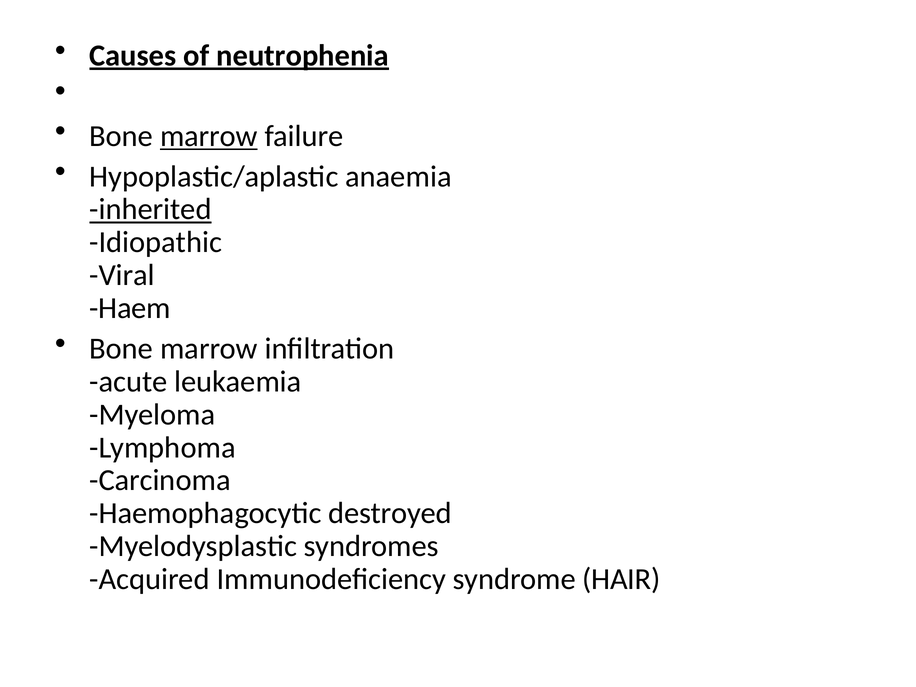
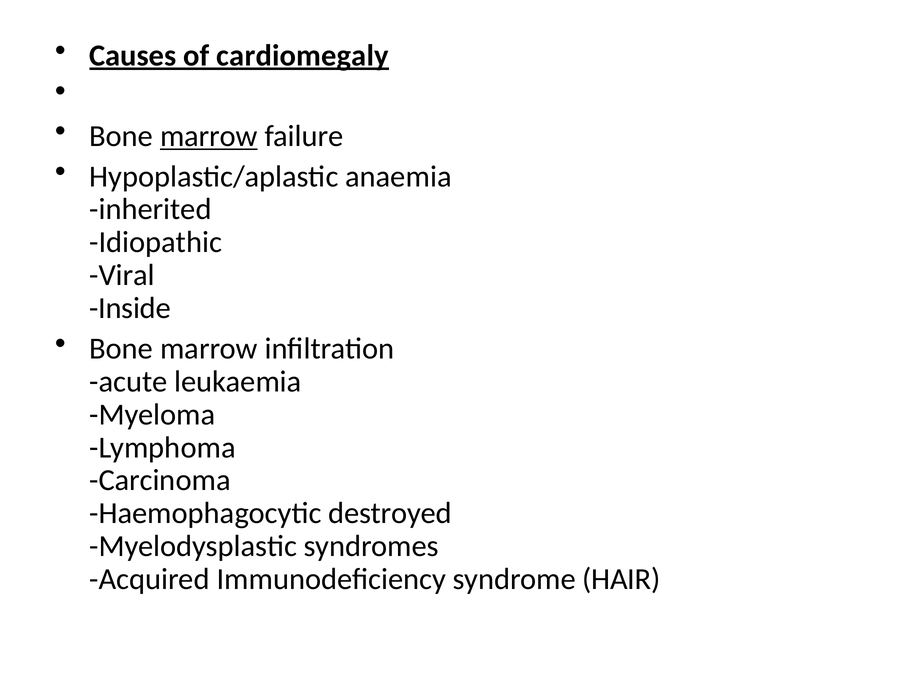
neutrophenia: neutrophenia -> cardiomegaly (303, 56)
inherited underline: present -> none (150, 209)
Haem: Haem -> Inside (130, 308)
